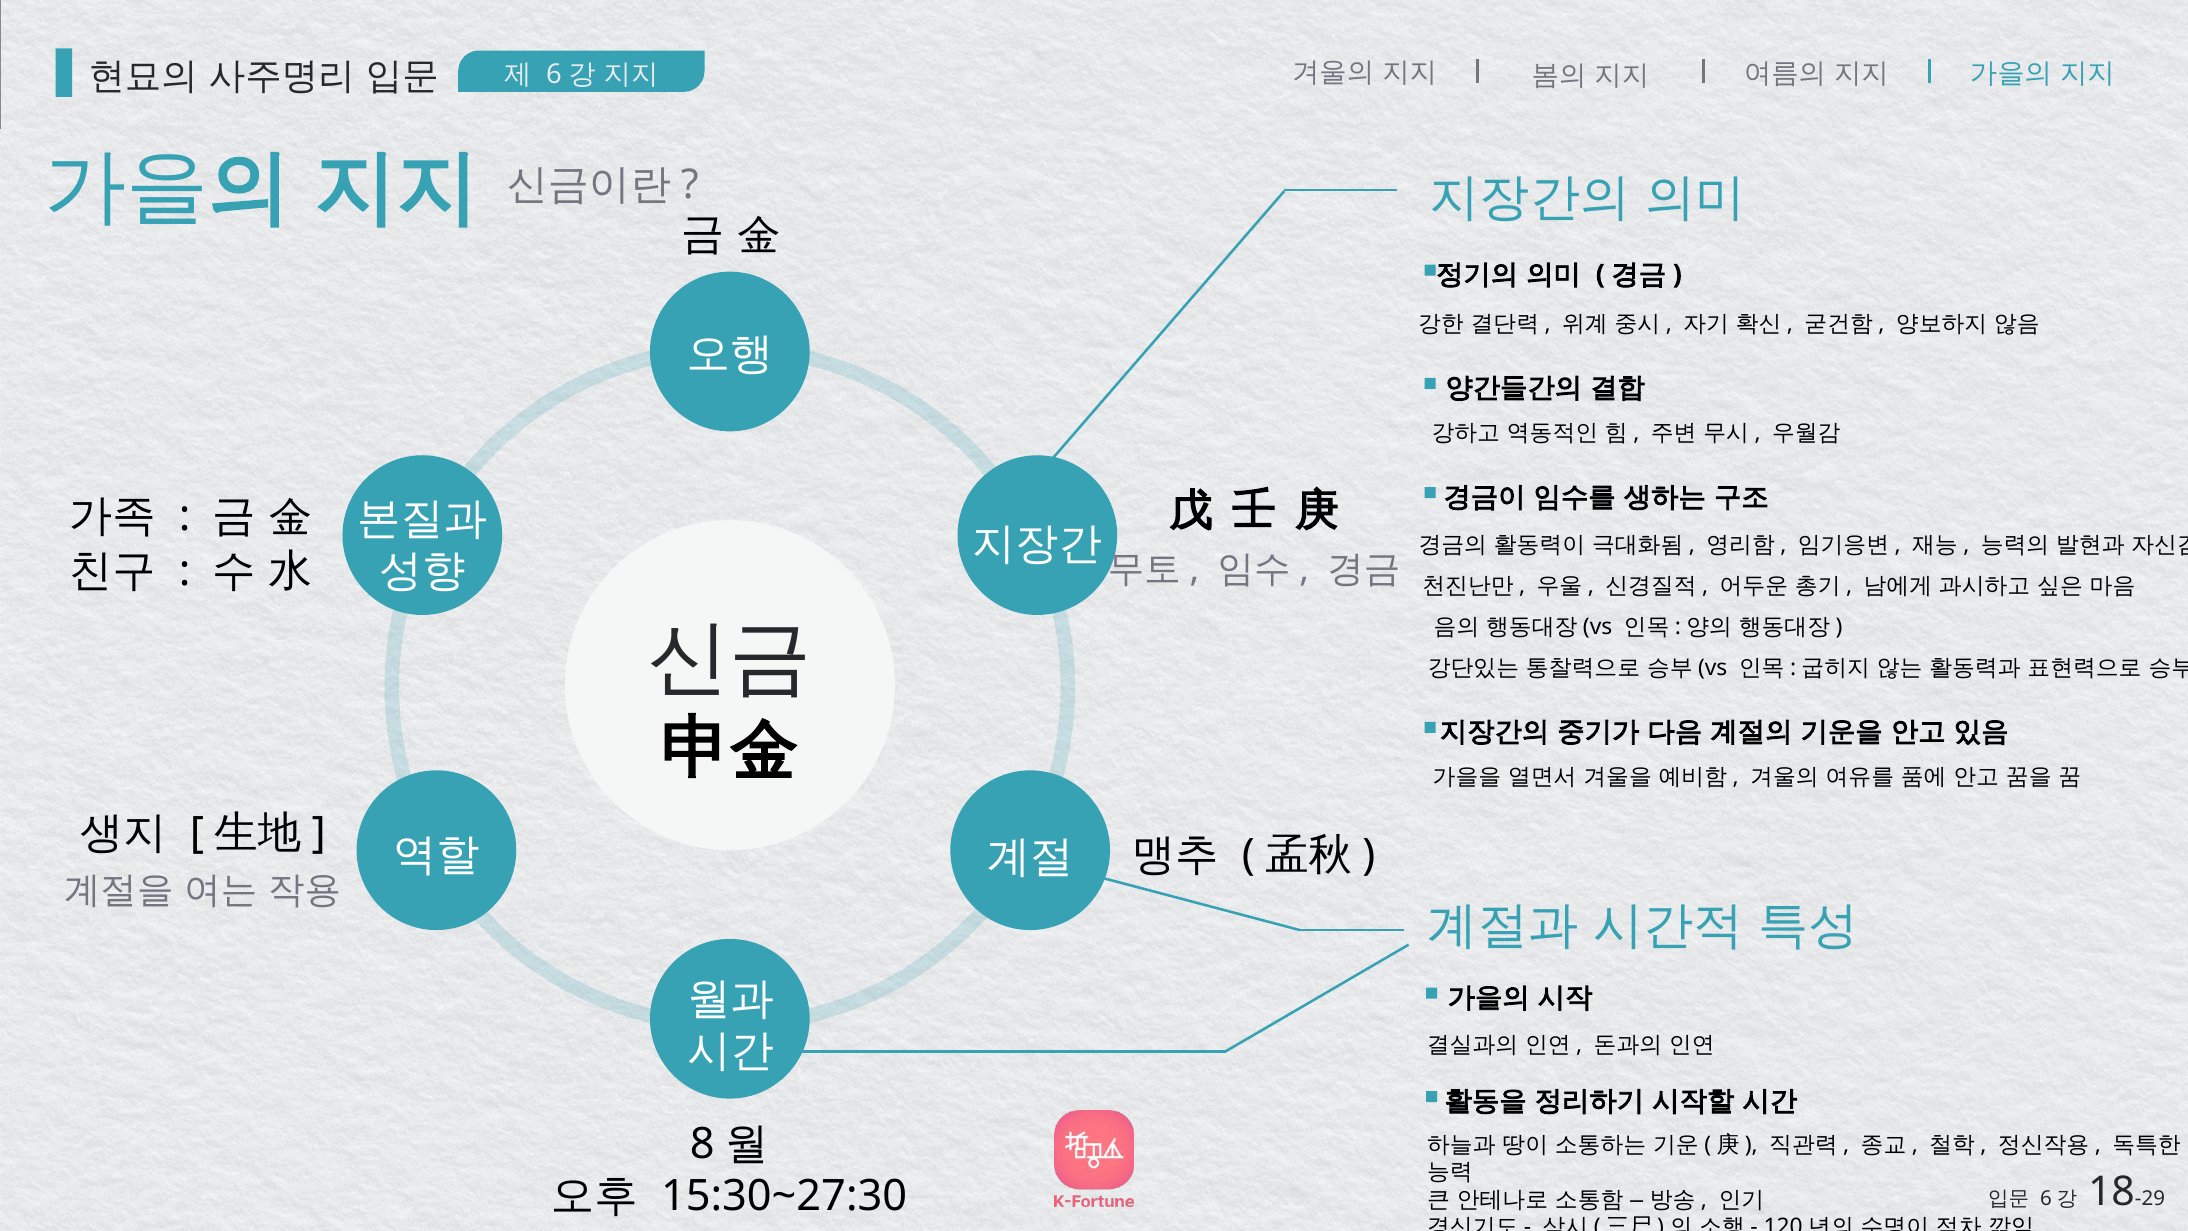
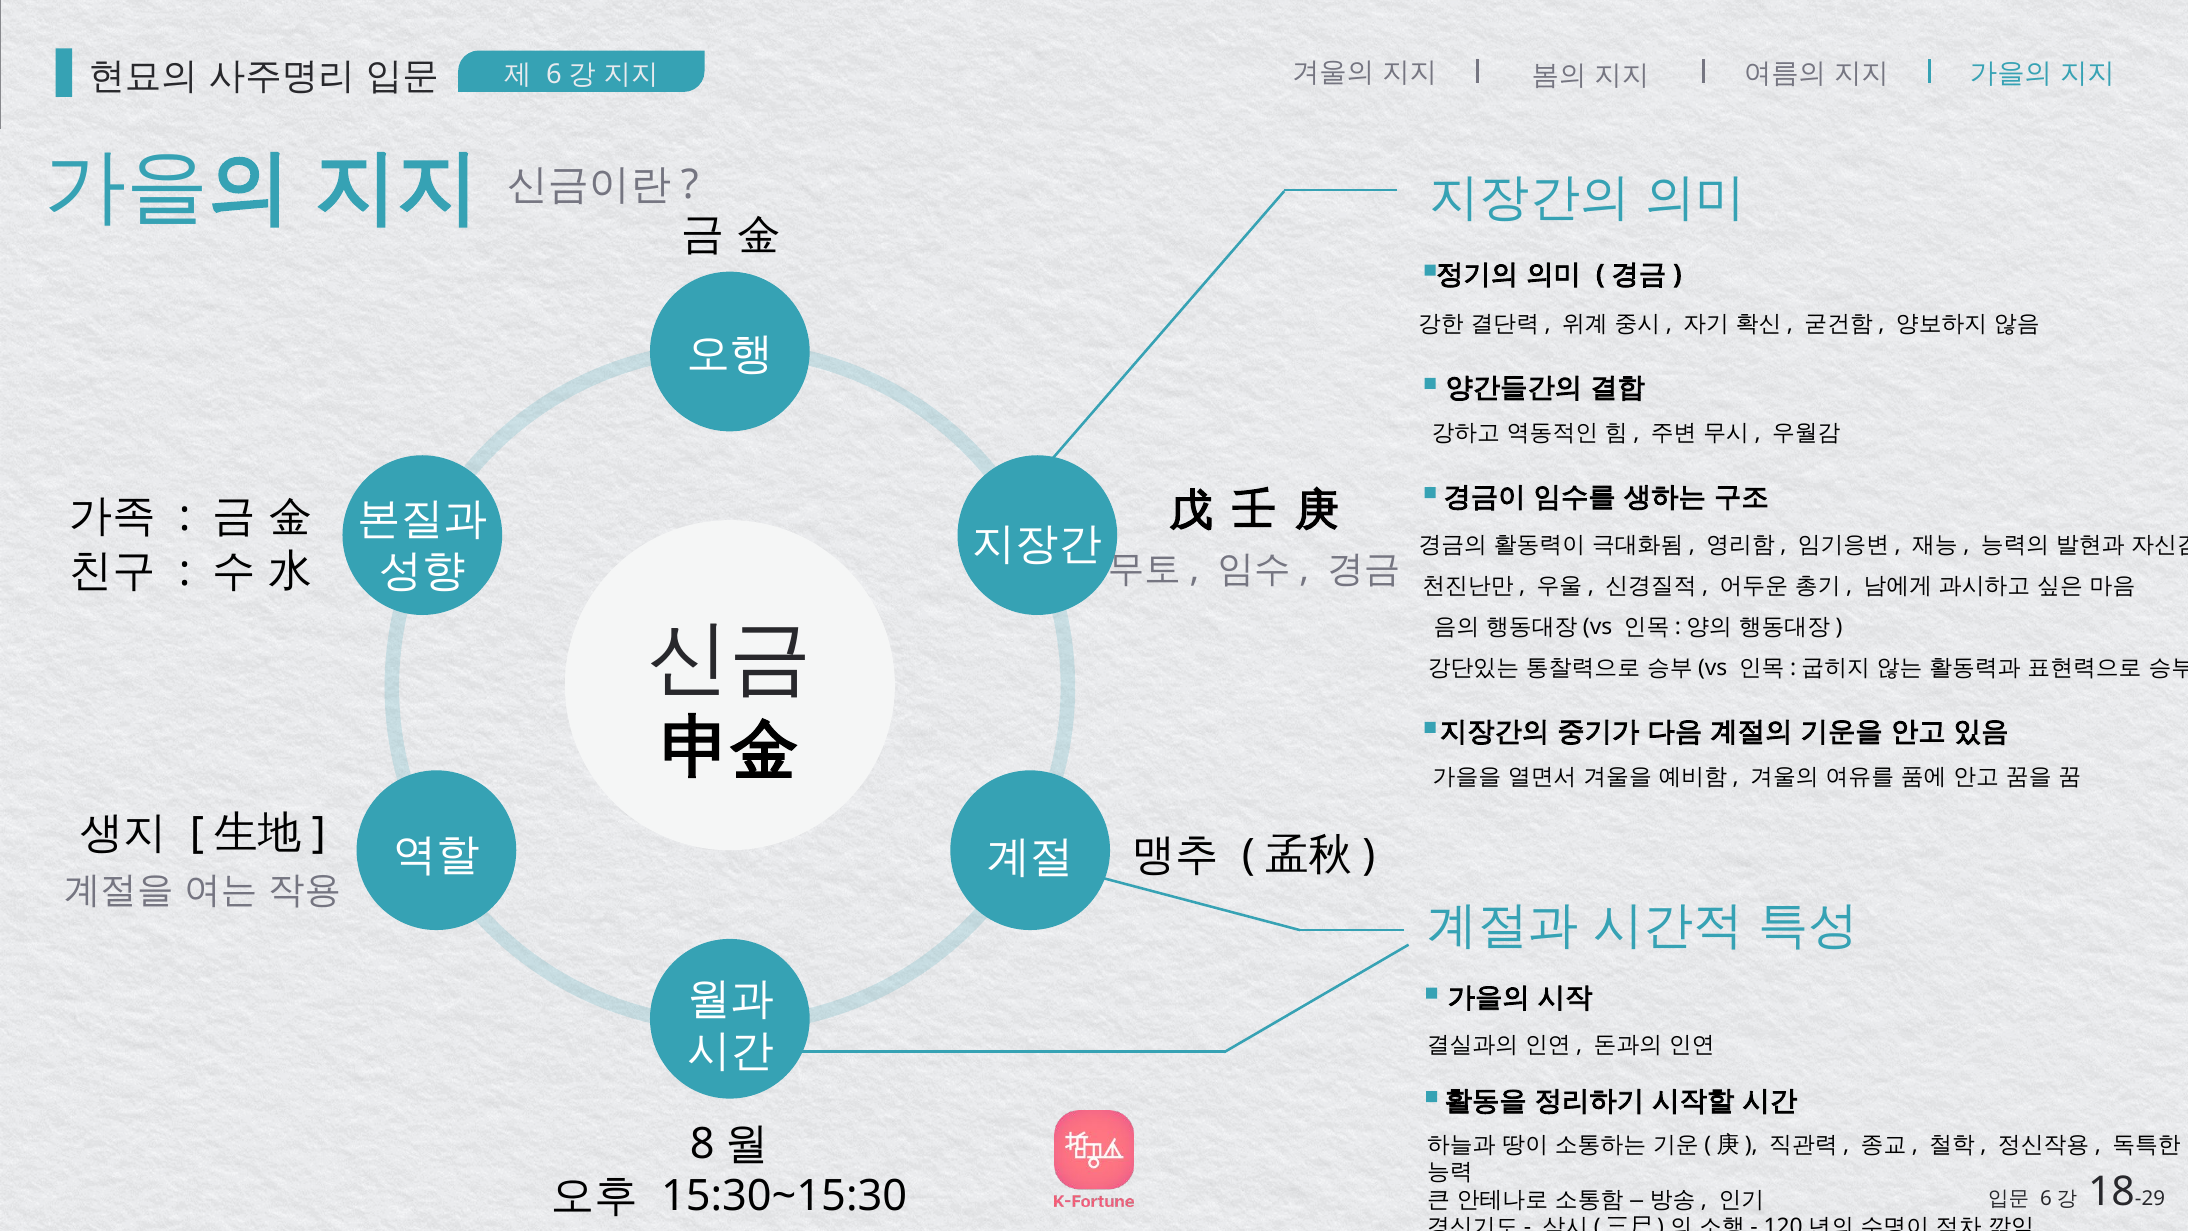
15:30~27:30: 15:30~27:30 -> 15:30~15:30 (784, 1196)
